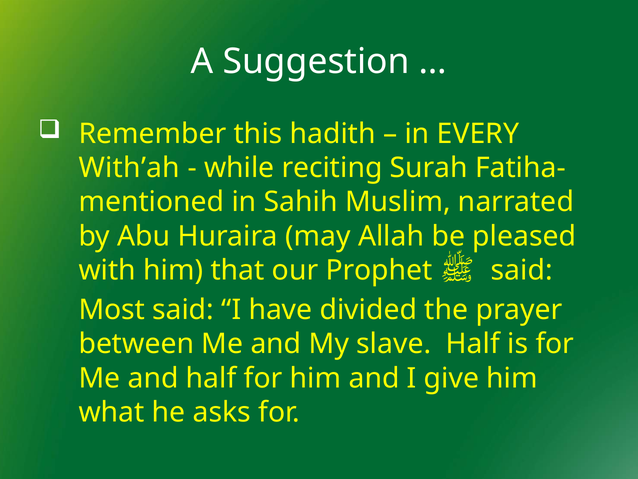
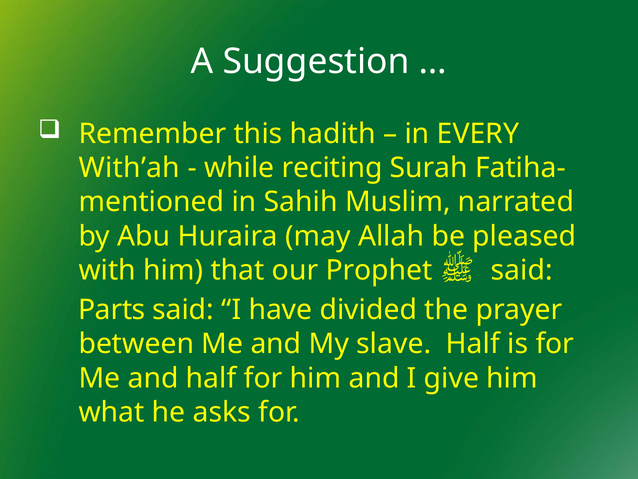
Most: Most -> Parts (112, 310)
